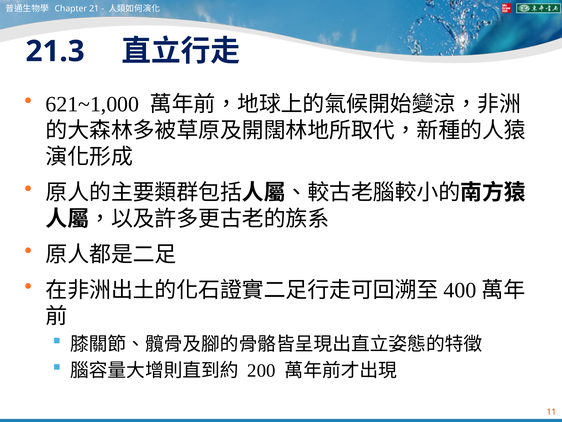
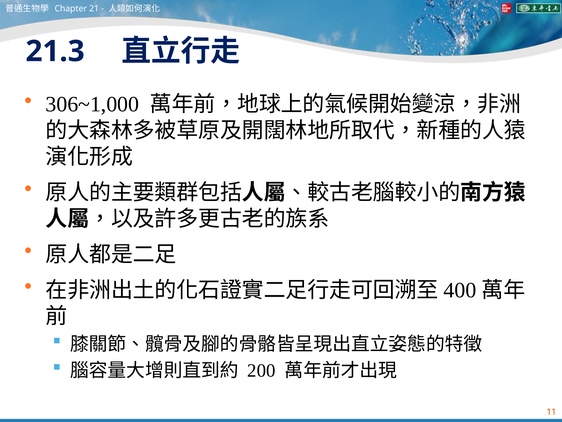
621~1,000: 621~1,000 -> 306~1,000 (92, 104)
